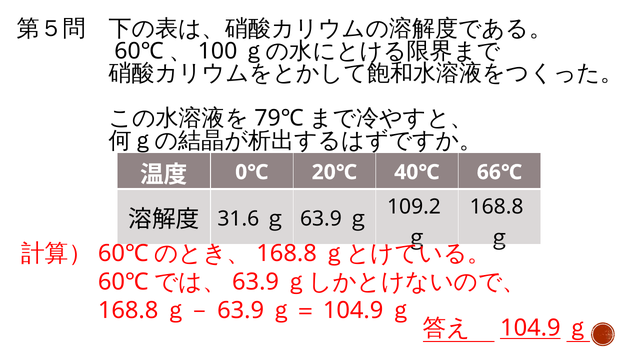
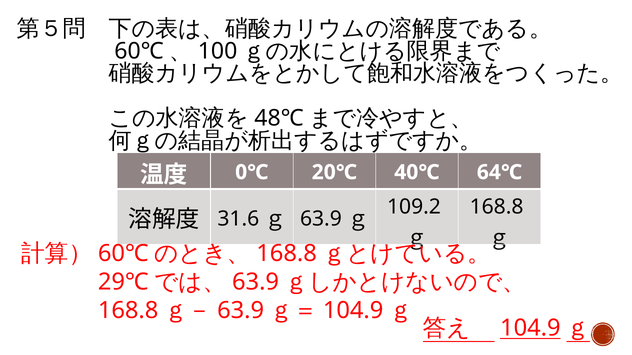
79℃: 79℃ -> 48℃ (279, 118)
66℃: 66℃ -> 64℃ (499, 172)
60℃: 60℃ -> 29℃ (123, 282)
